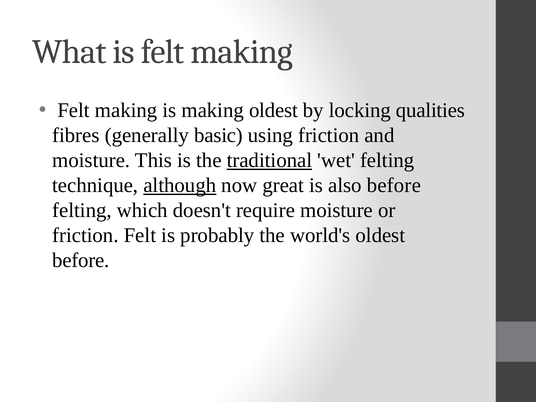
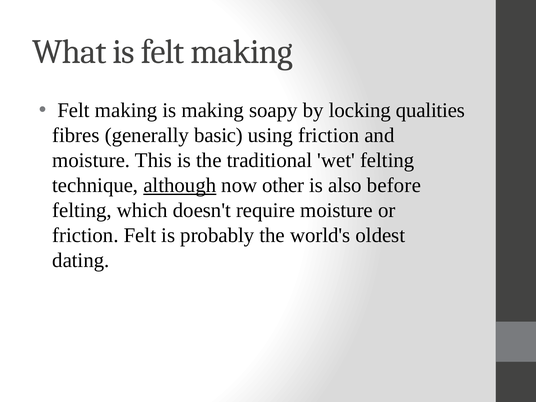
making oldest: oldest -> soapy (273, 110)
traditional underline: present -> none (269, 160)
great: great -> other (283, 185)
before: before -> dating (81, 260)
